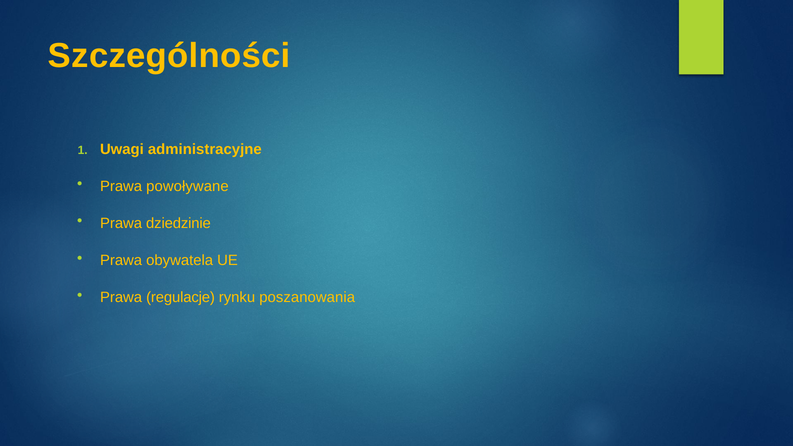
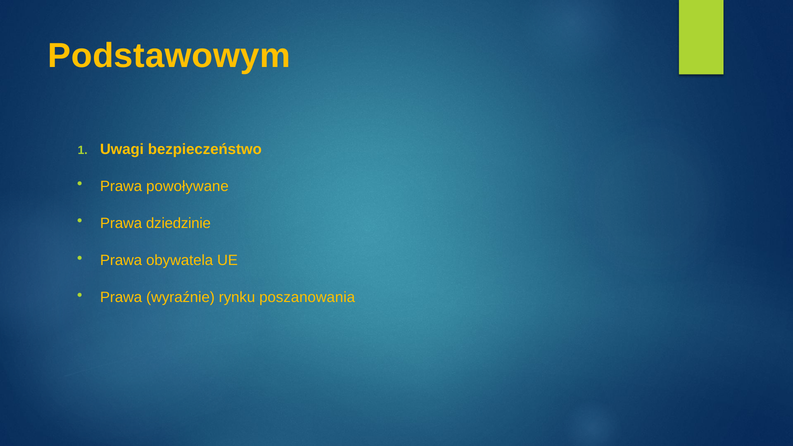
Szczególności: Szczególności -> Podstawowym (169, 56)
administracyjne: administracyjne -> bezpieczeństwo (205, 149)
regulacje: regulacje -> wyraźnie (180, 297)
